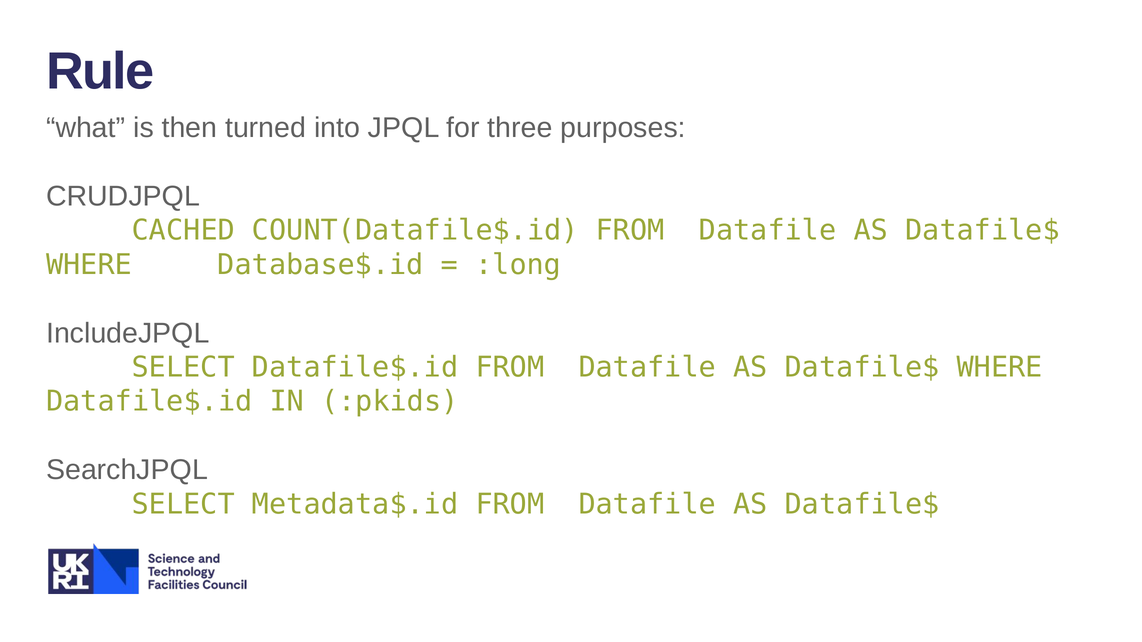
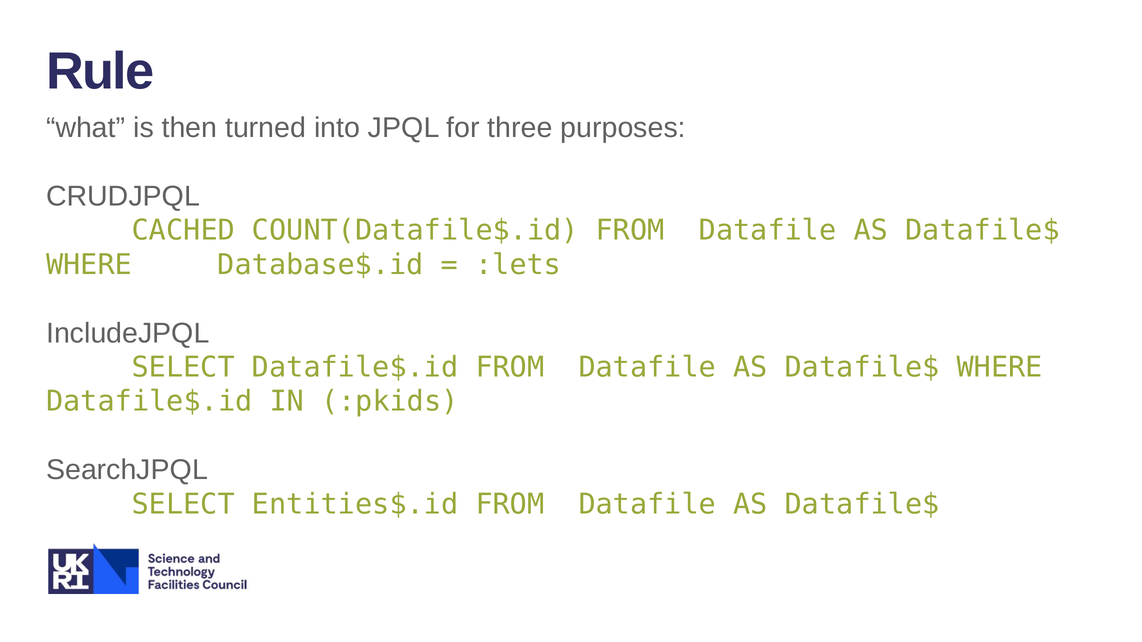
:long: :long -> :lets (518, 265)
Metadata$.id: Metadata$.id -> Entities$.id (355, 505)
